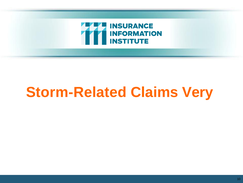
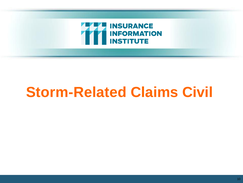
Very: Very -> Civil (198, 92)
